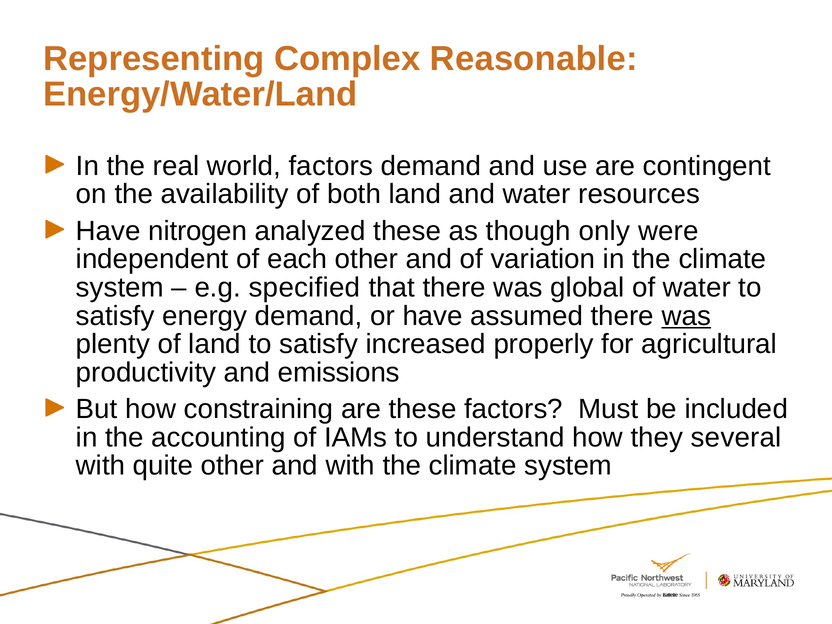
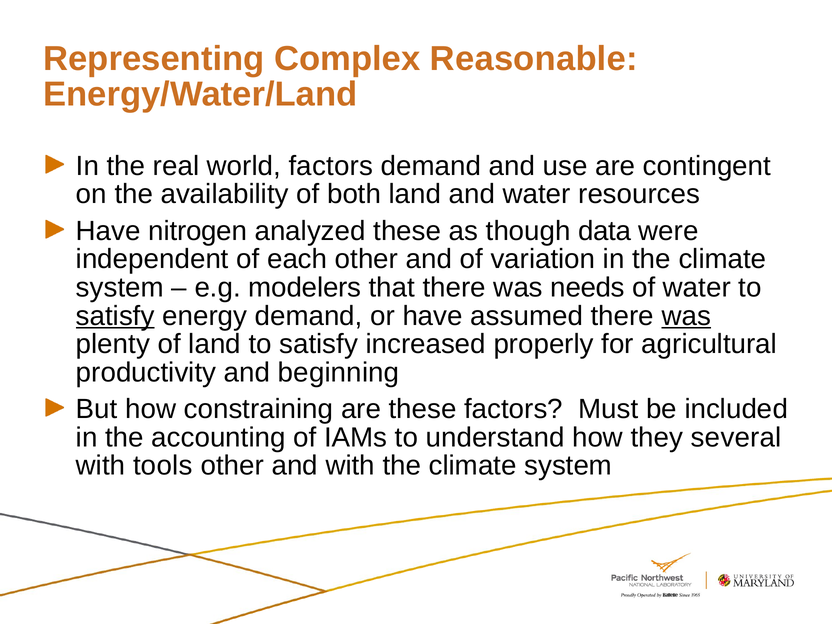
only: only -> data (605, 231)
specified: specified -> modelers (305, 288)
global: global -> needs (588, 288)
satisfy underline: none -> present (115, 316)
emissions: emissions -> beginning (339, 372)
quite: quite -> tools (163, 466)
